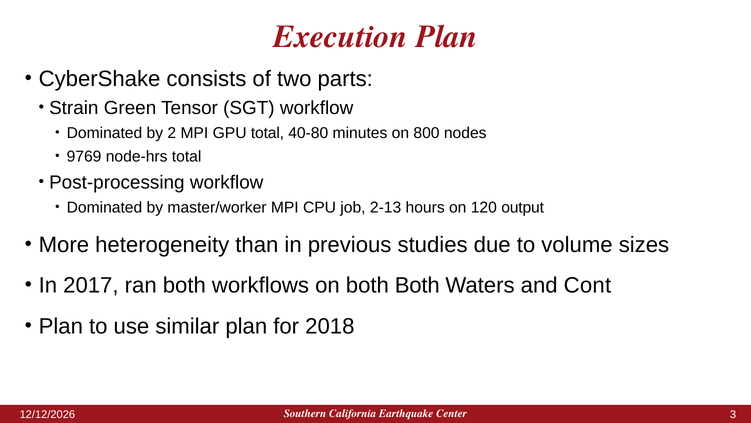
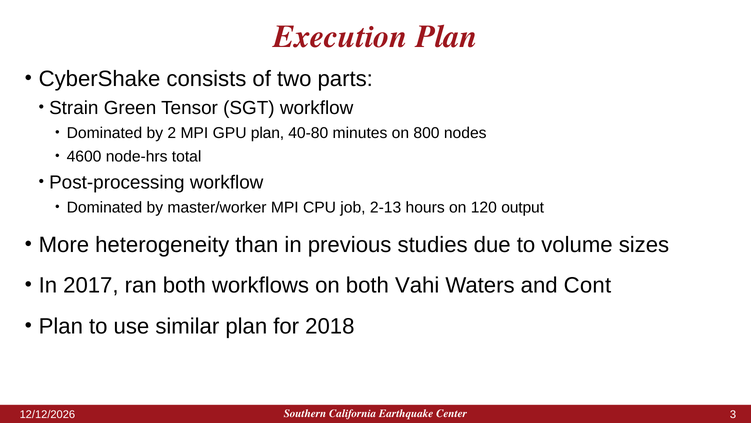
GPU total: total -> plan (267, 133)
9769: 9769 -> 4600 (84, 156)
both Both: Both -> Vahi (417, 285)
